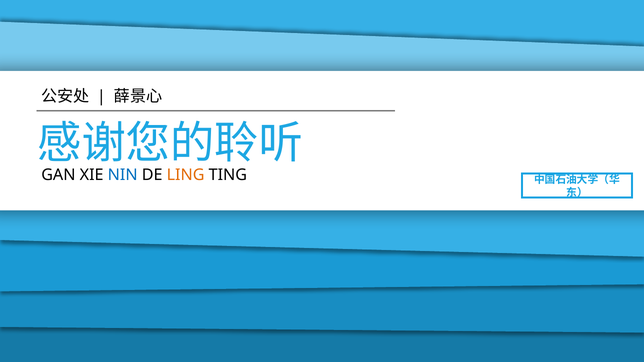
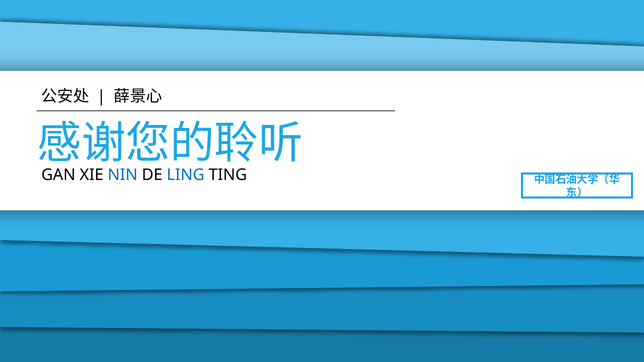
LING colour: orange -> blue (186, 175)
